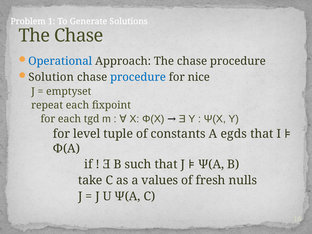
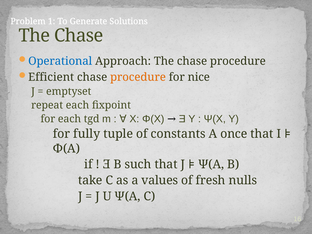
Solution: Solution -> Efficient (51, 77)
procedure colour: blue -> orange (138, 77)
level: level -> fully (87, 134)
egds: egds -> once (234, 134)
